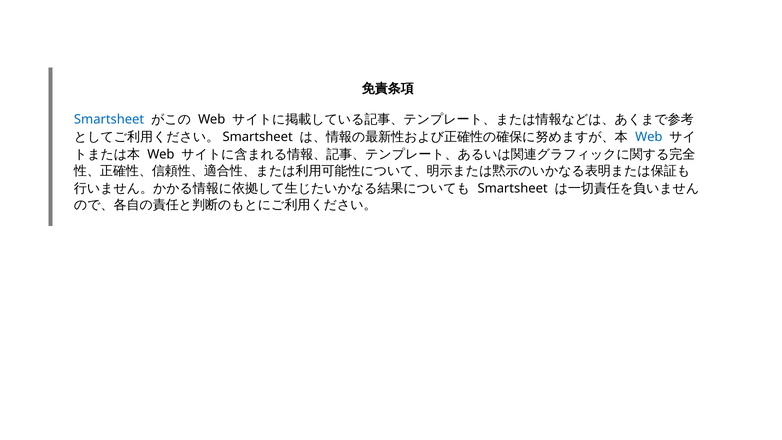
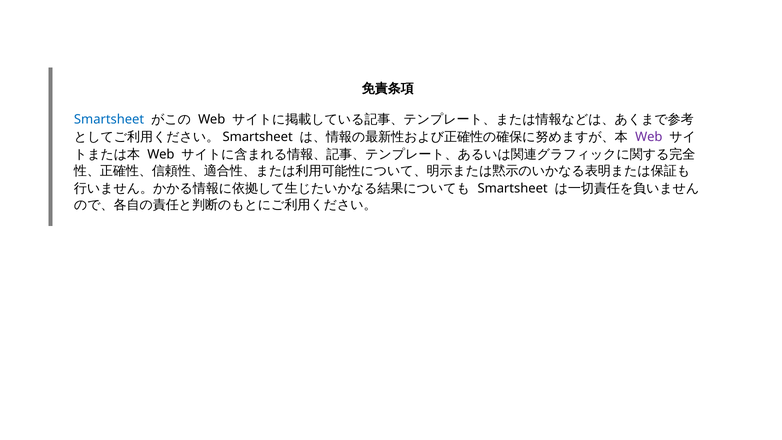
Web colour: blue -> purple (649, 137)
